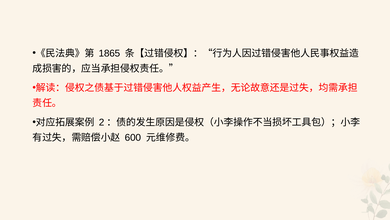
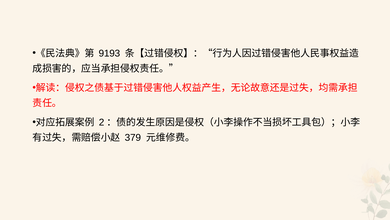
1865: 1865 -> 9193 (109, 53)
600: 600 -> 379 (133, 137)
